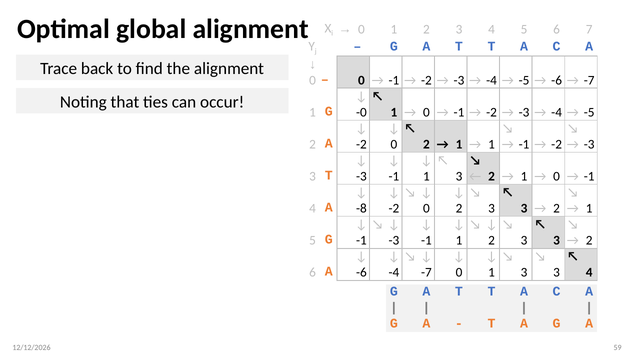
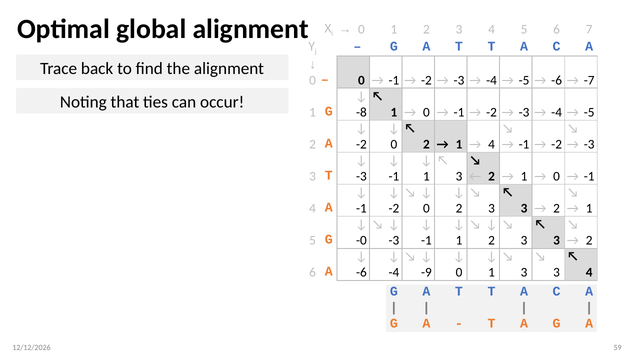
-0: -0 -> -8 (361, 112)
1: 1 -> 4 (492, 144)
A -8: -8 -> -1 (361, 208)
G -1: -1 -> -0 (361, 240)
-4 -7: -7 -> -9 (426, 272)
